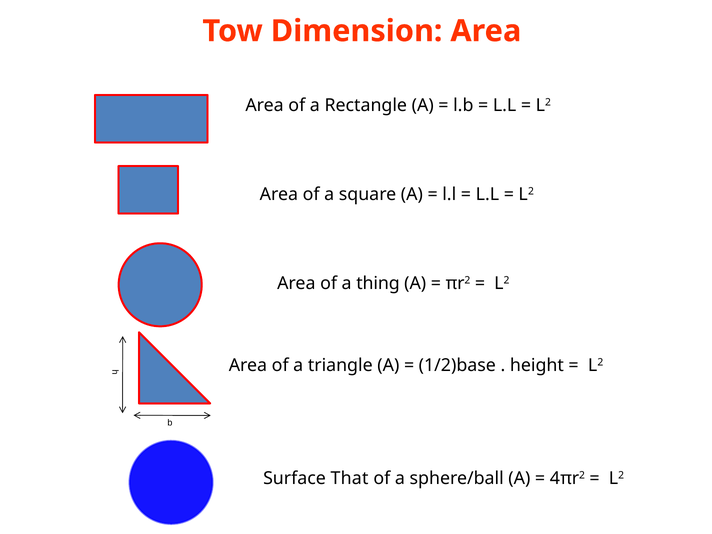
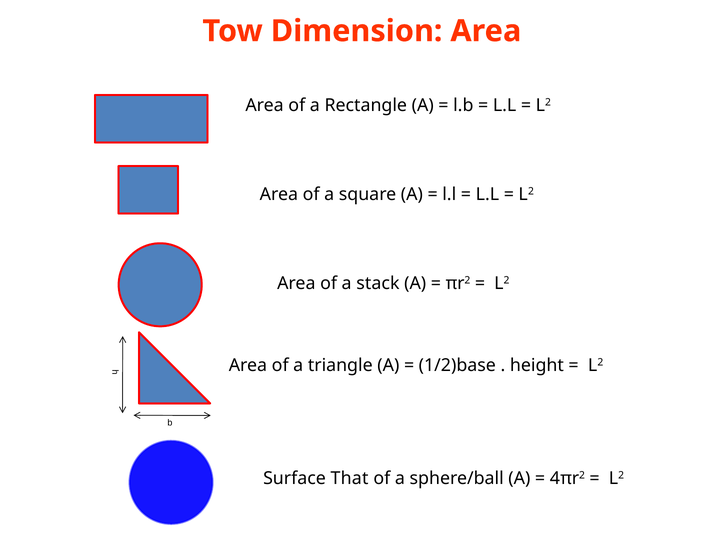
thing: thing -> stack (378, 283)
